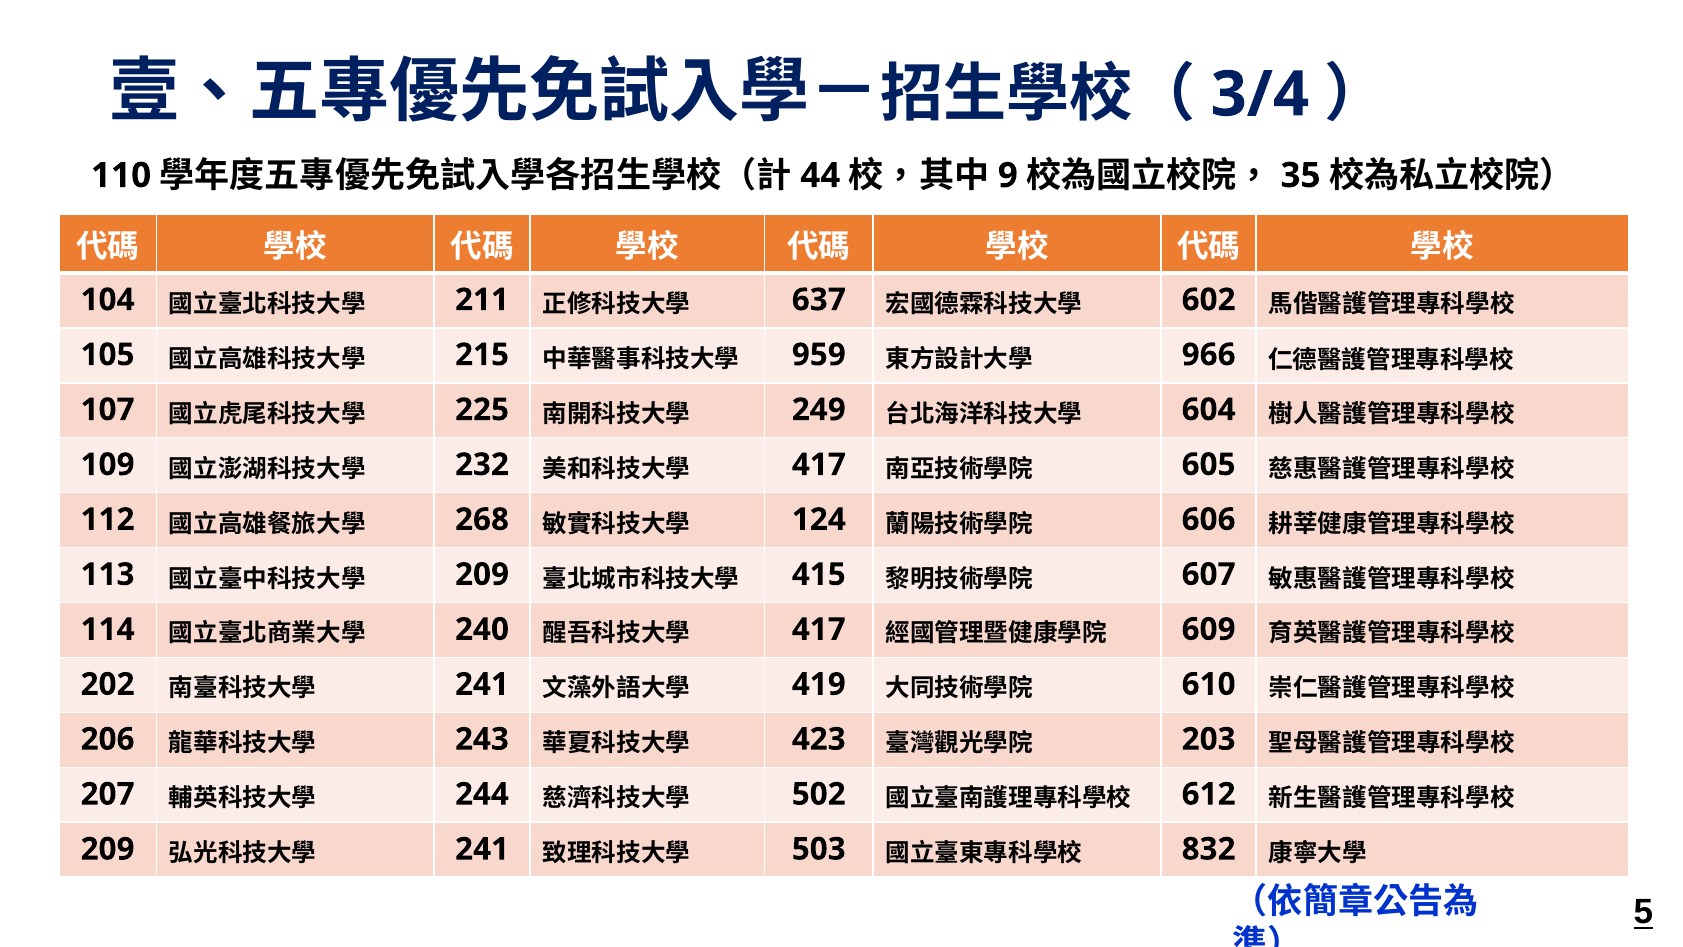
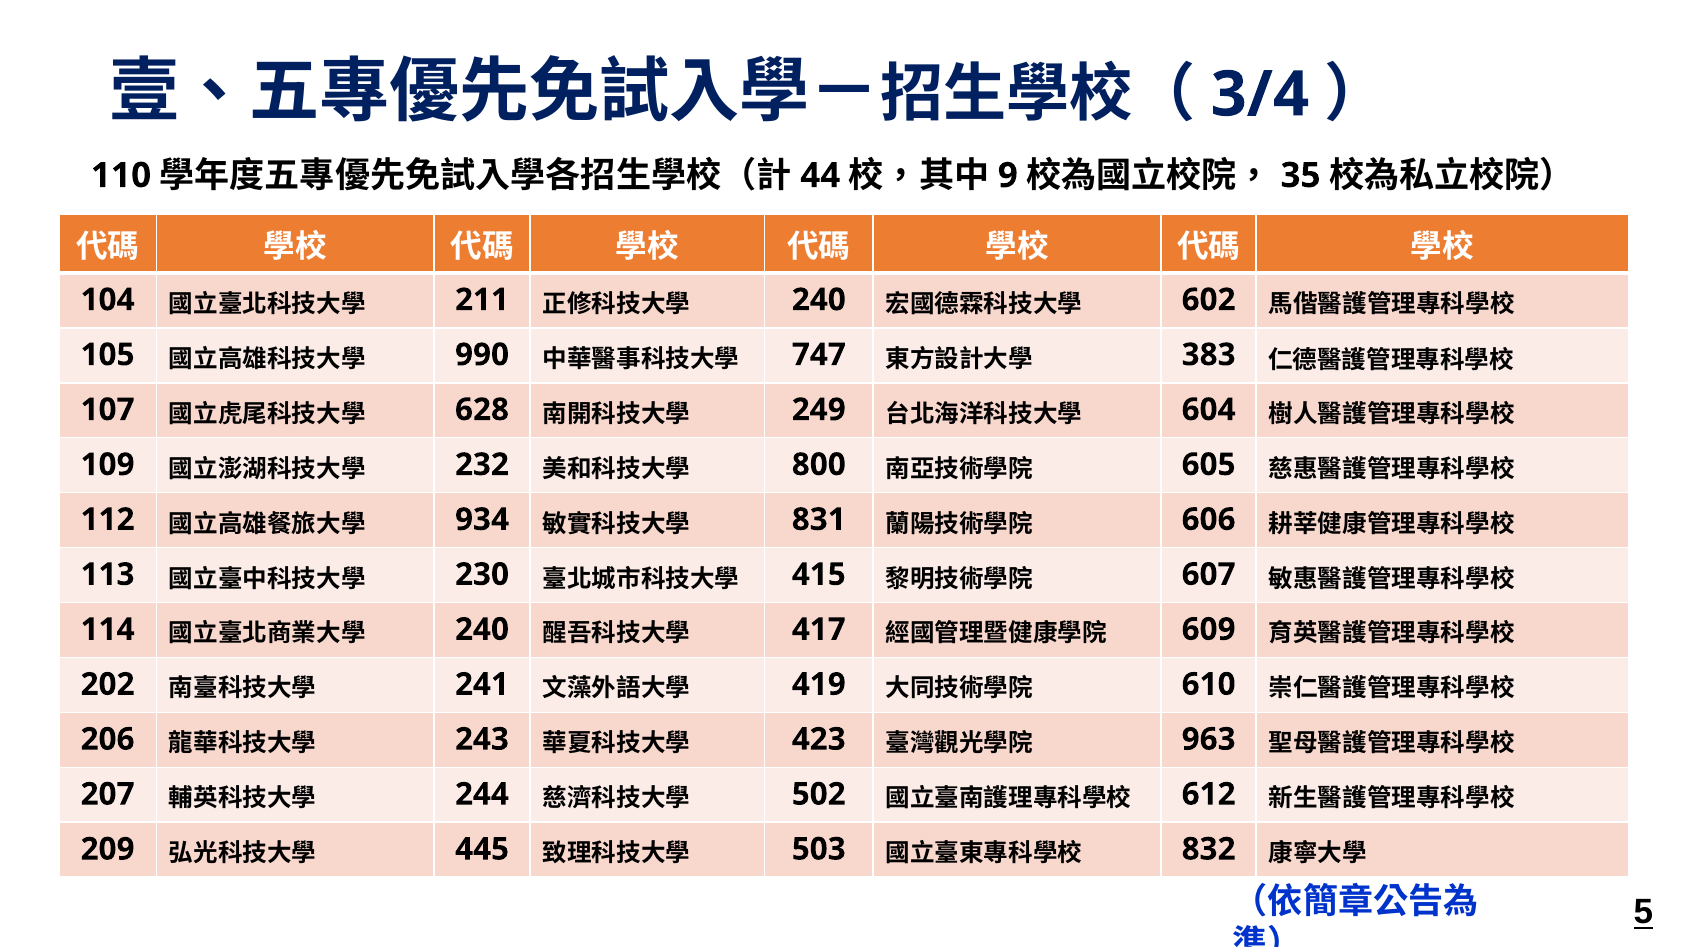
637: 637 -> 240 (819, 300)
215: 215 -> 990 (482, 355)
959: 959 -> 747 (819, 355)
966: 966 -> 383 (1209, 355)
225: 225 -> 628 (482, 410)
417: 417 -> 800 (819, 464)
268: 268 -> 934 (482, 519)
124: 124 -> 831 (819, 519)
209: 209 -> 230 (482, 574)
203: 203 -> 963 (1209, 739)
241: 241 -> 445 (482, 849)
